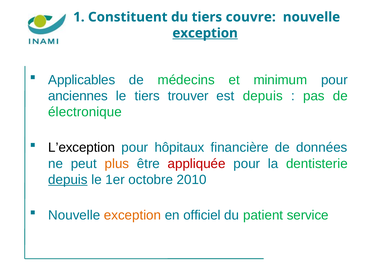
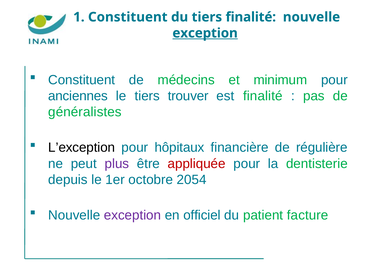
tiers couvre: couvre -> finalité (251, 17)
Applicables: Applicables -> Constituent (82, 80)
est depuis: depuis -> finalité (263, 96)
électronique: électronique -> généralistes (85, 112)
données: données -> régulière (322, 147)
plus colour: orange -> purple (117, 163)
depuis underline: present -> none (68, 179)
2010: 2010 -> 2054 (192, 179)
exception colour: orange -> purple (132, 215)
service: service -> facture (308, 215)
